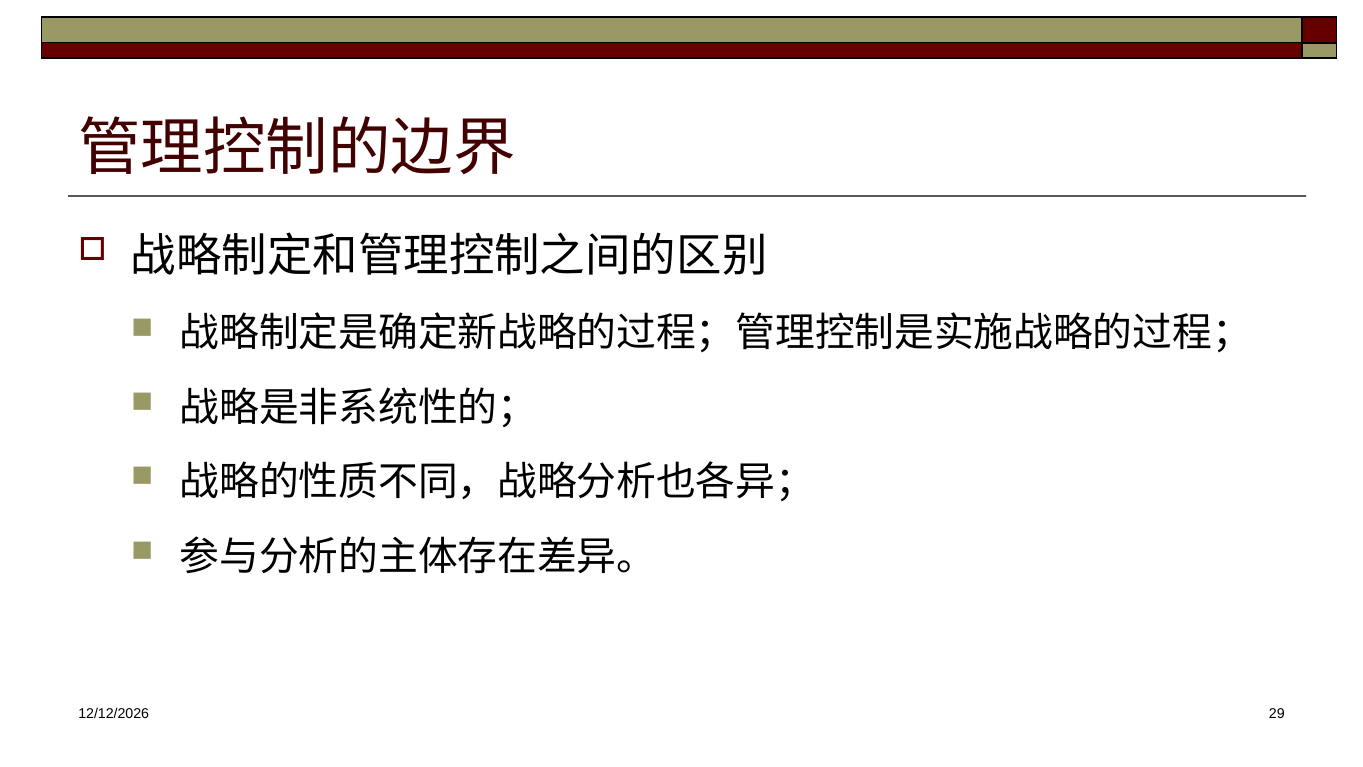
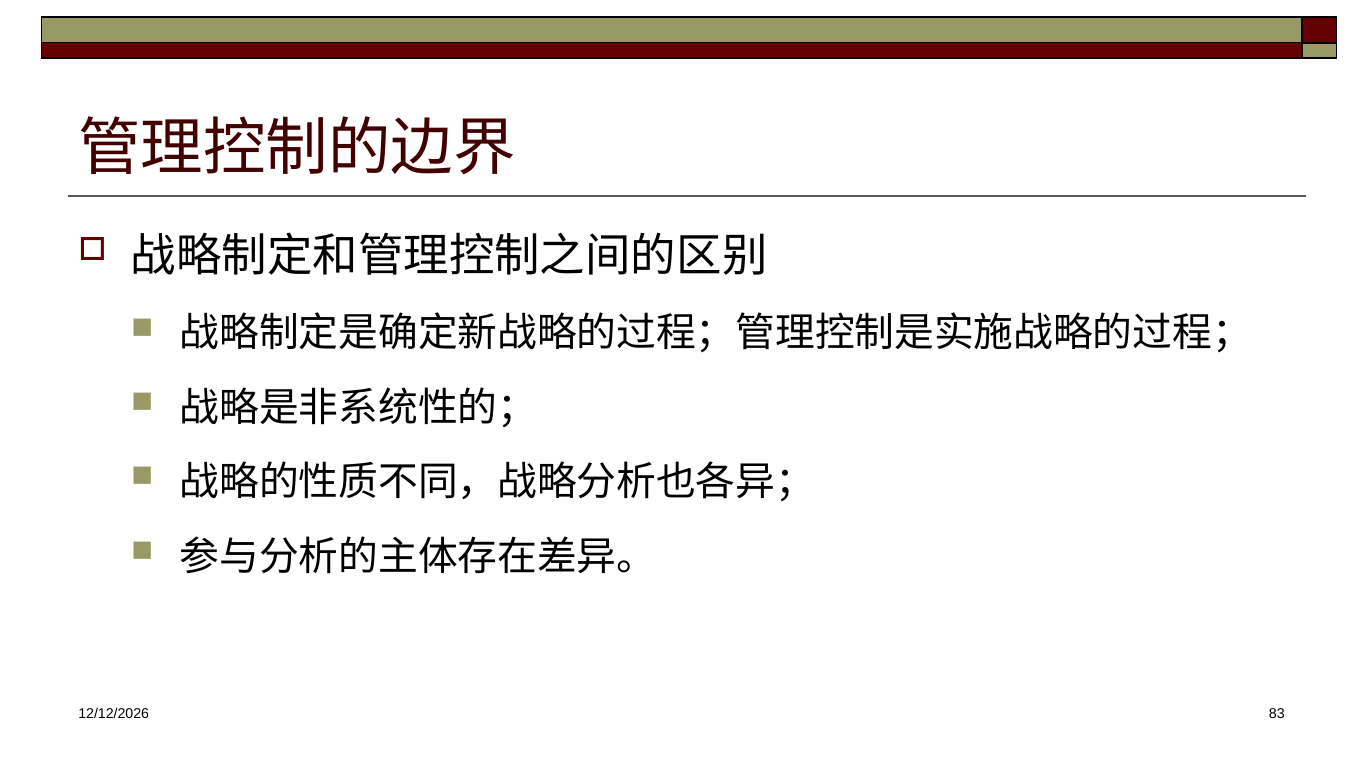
29: 29 -> 83 (1277, 713)
